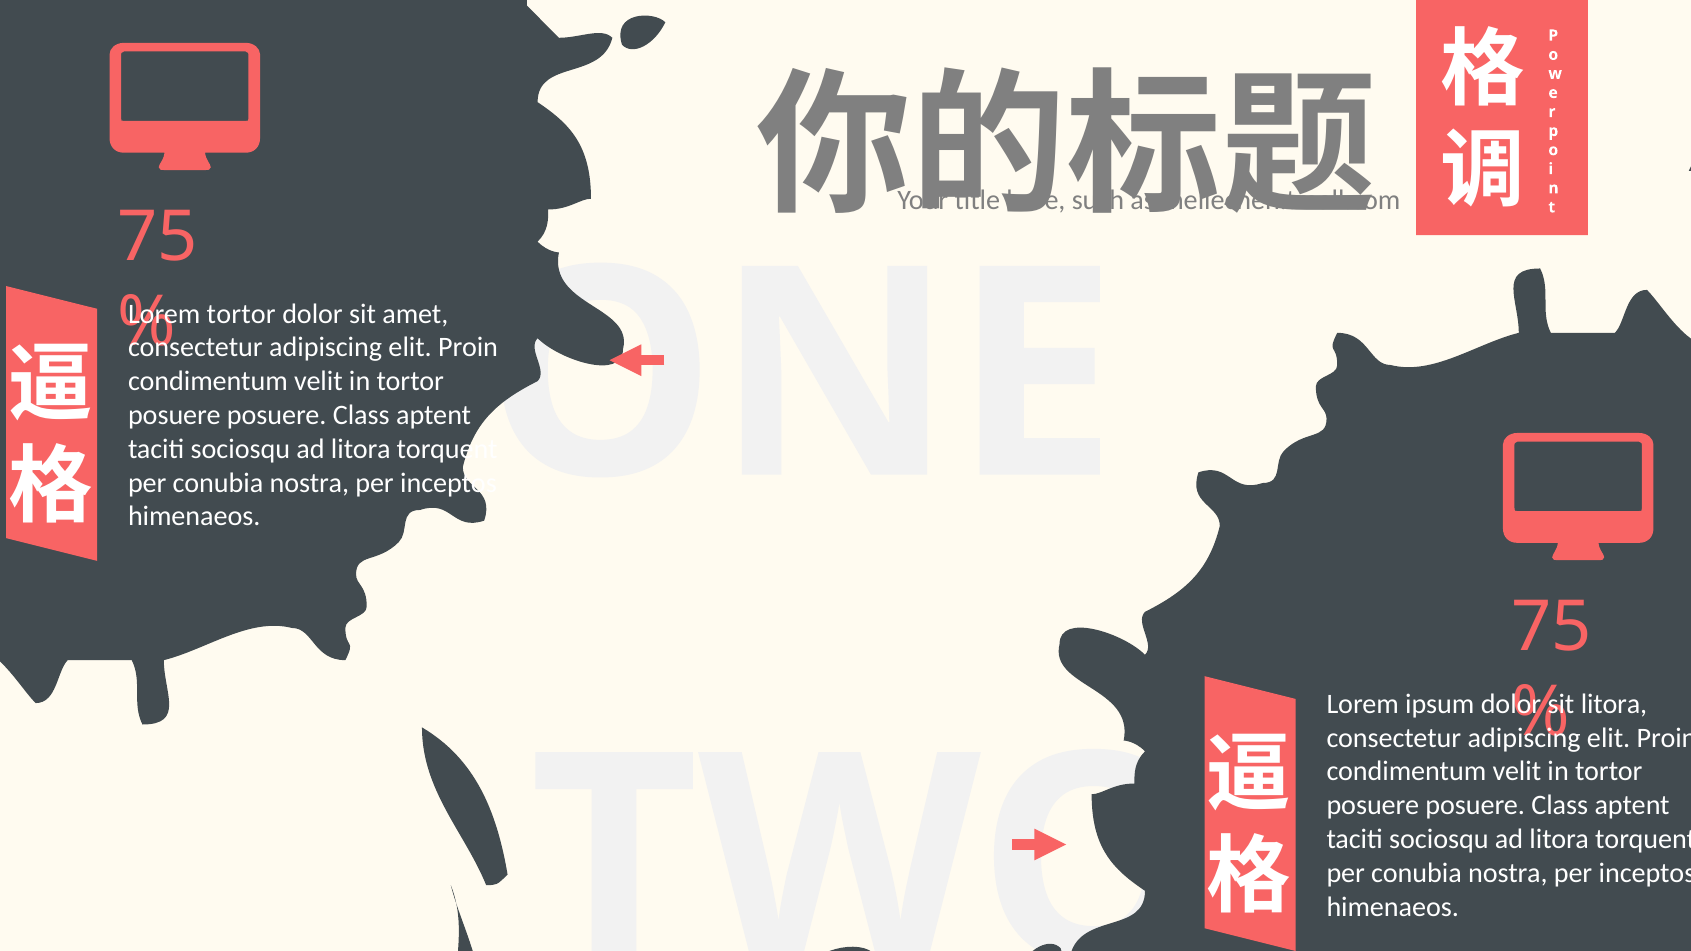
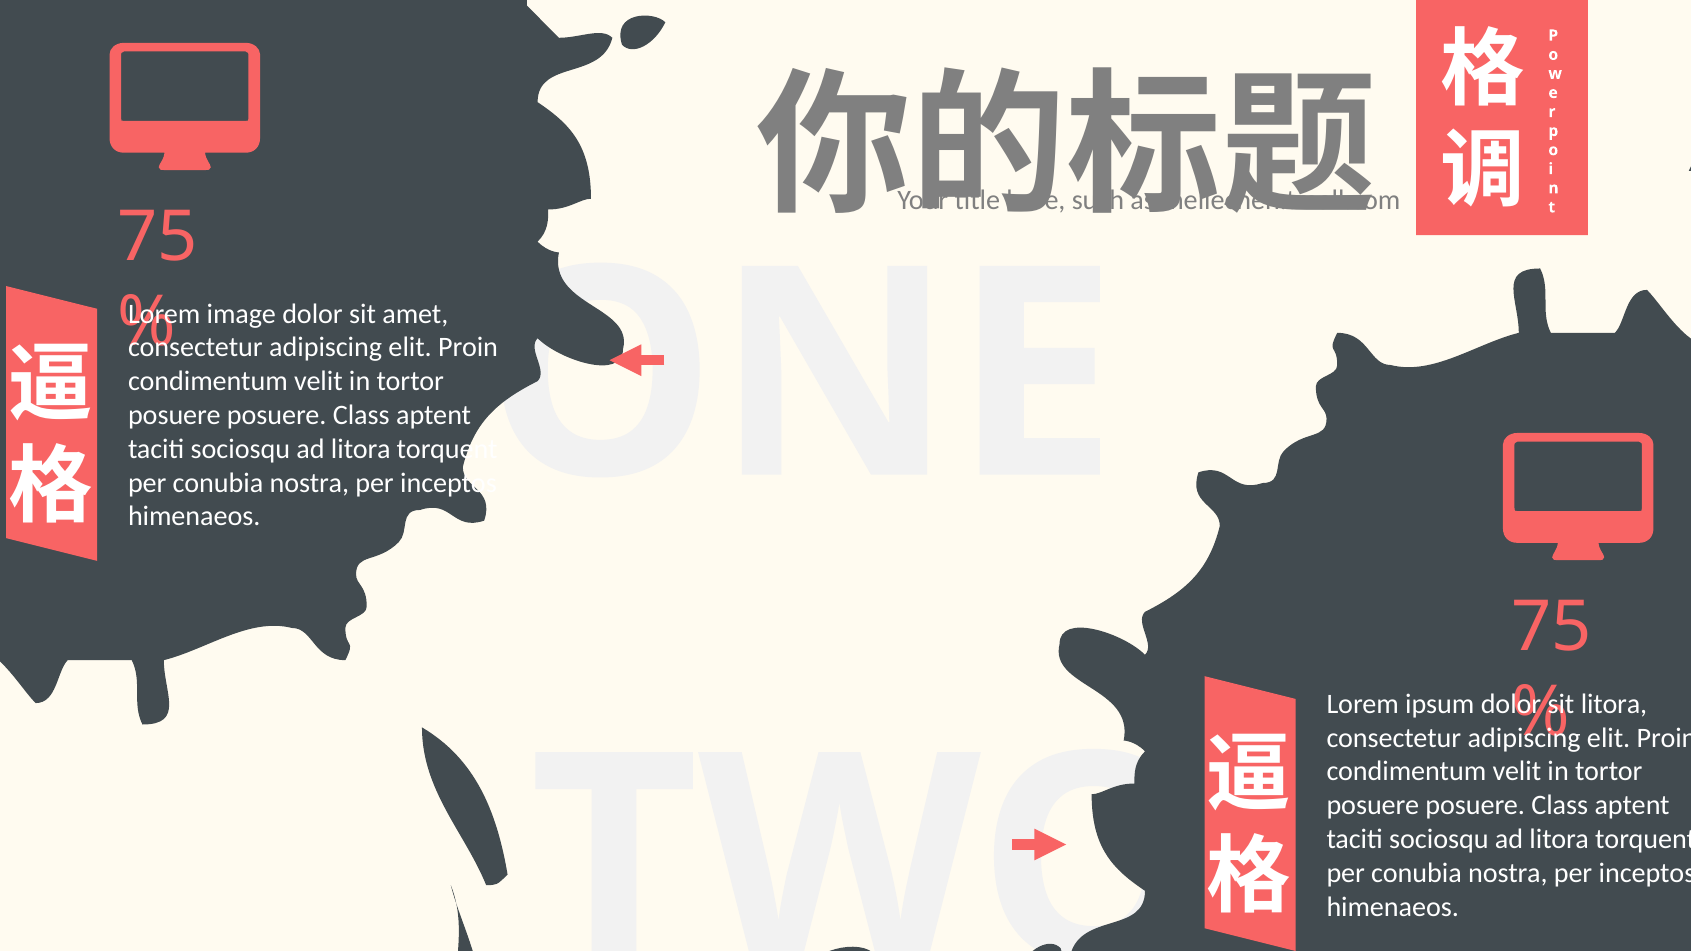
tortor: tortor -> image (241, 314)
